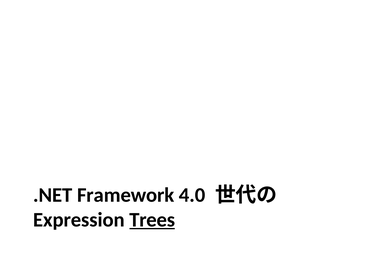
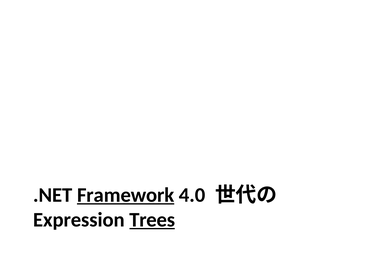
Framework underline: none -> present (126, 195)
